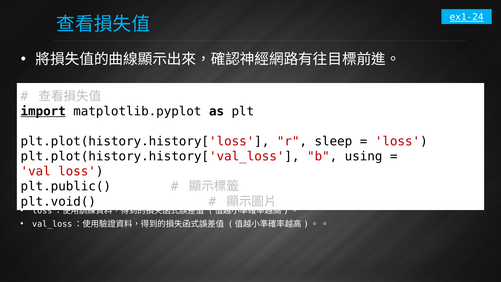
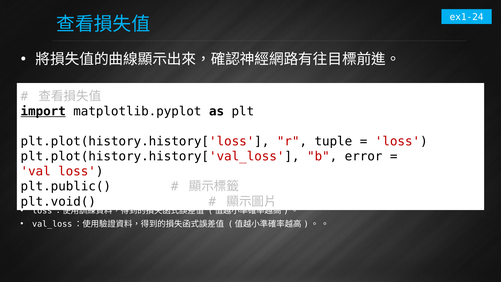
ex1-24 underline: present -> none (467, 17)
sleep: sleep -> tuple (333, 141)
using: using -> error (364, 156)
